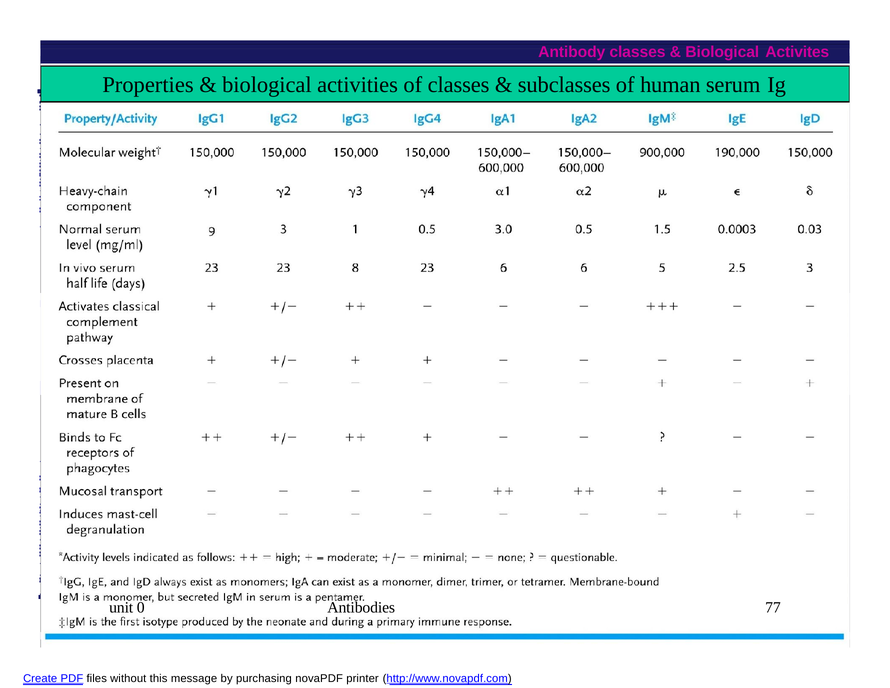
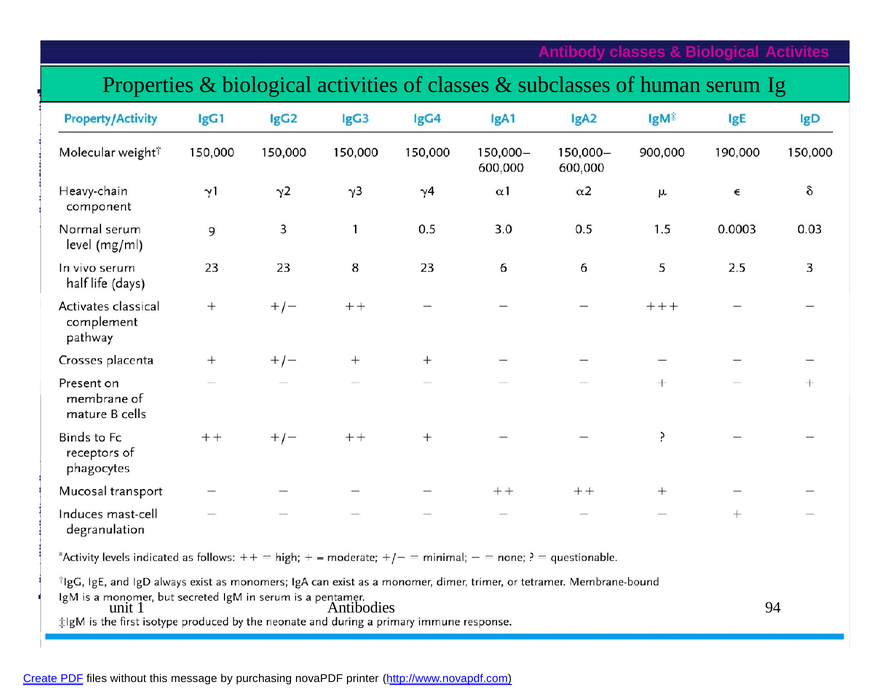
0: 0 -> 1 (141, 607)
77: 77 -> 94 (773, 607)
